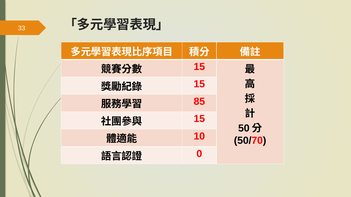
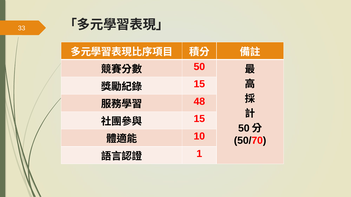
15: 15 -> 50 (199, 67)
85: 85 -> 48 (199, 102)
0: 0 -> 1 (199, 154)
